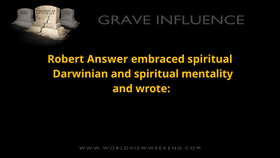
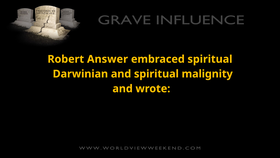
mentality: mentality -> malignity (207, 74)
